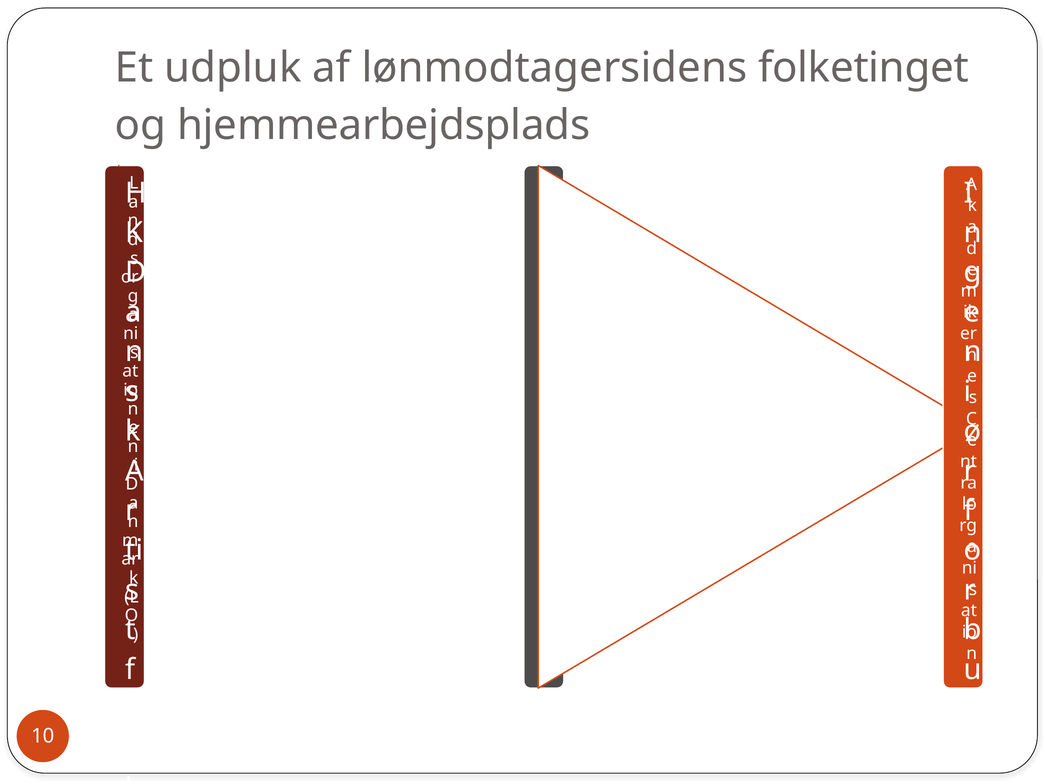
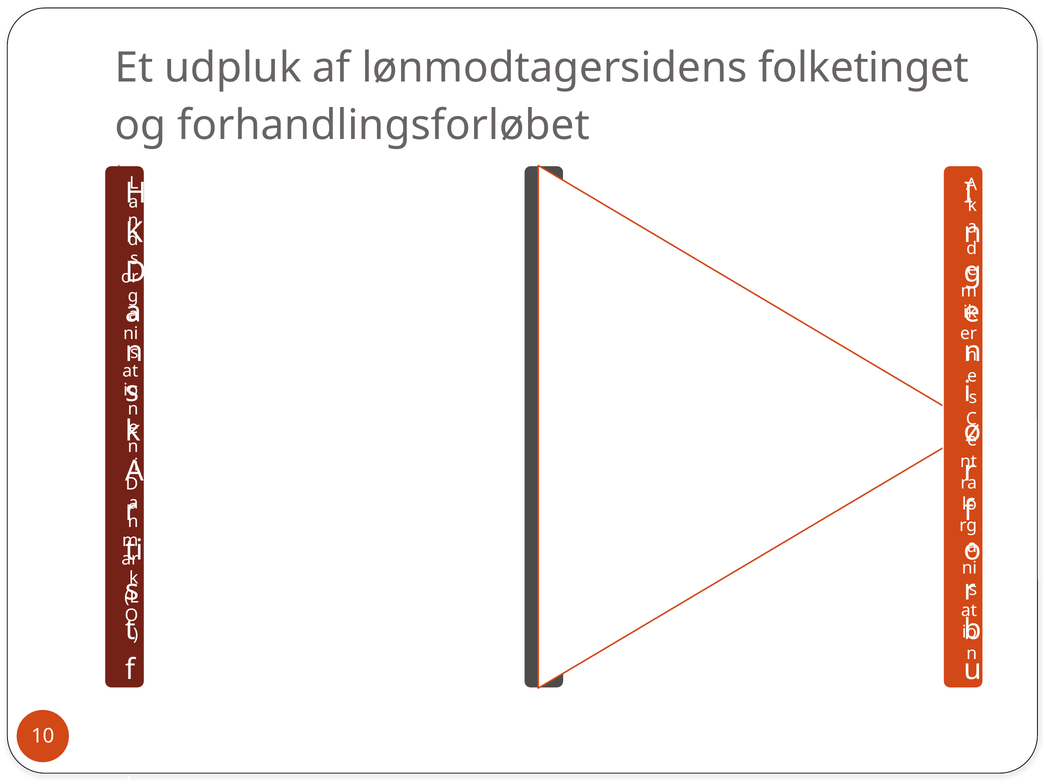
hjemmearbejdsplads: hjemmearbejdsplads -> forhandlingsforløbet (383, 125)
